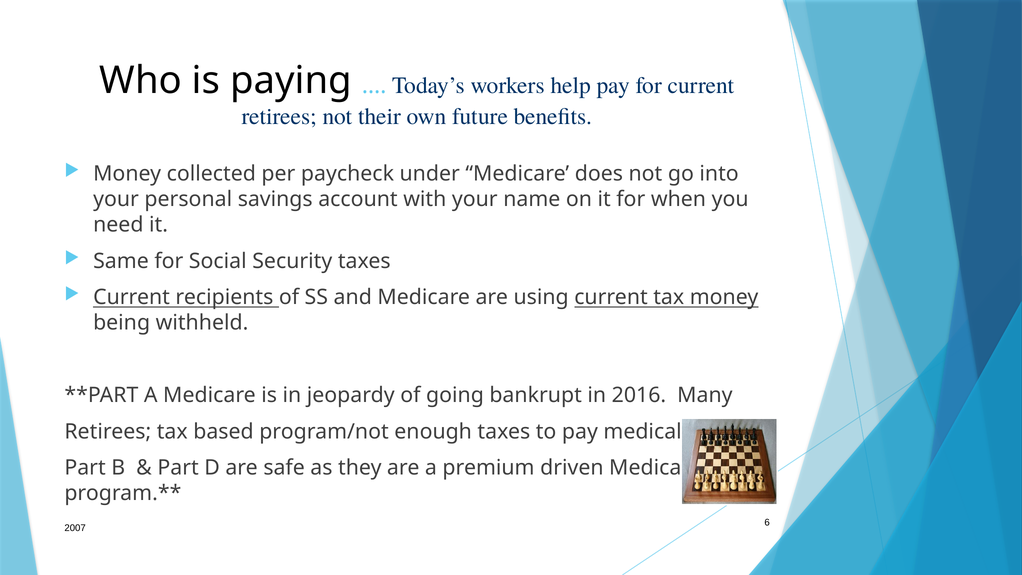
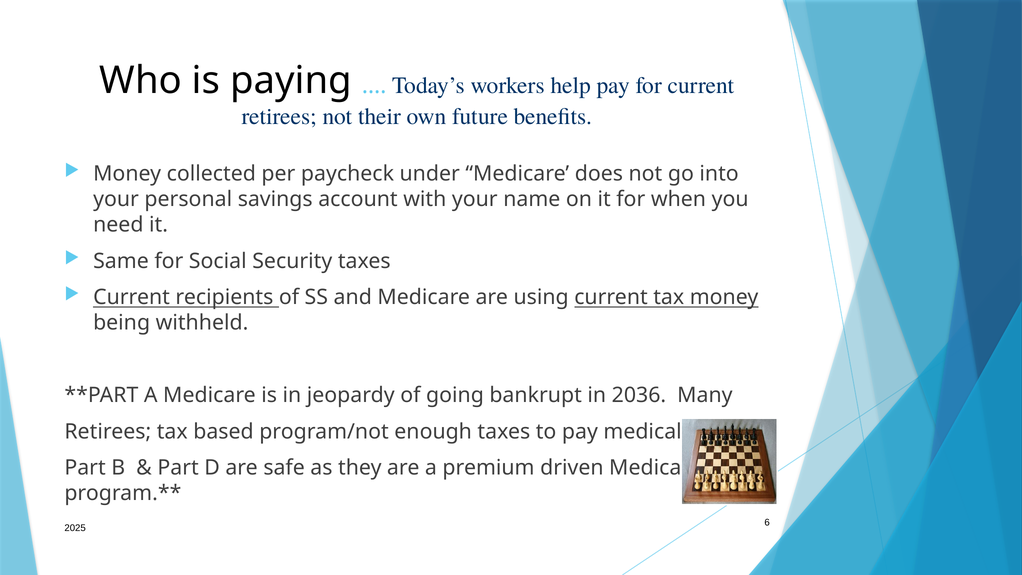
2016: 2016 -> 2036 (639, 395)
2007: 2007 -> 2025 (75, 528)
